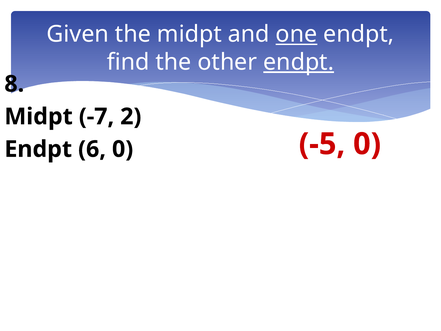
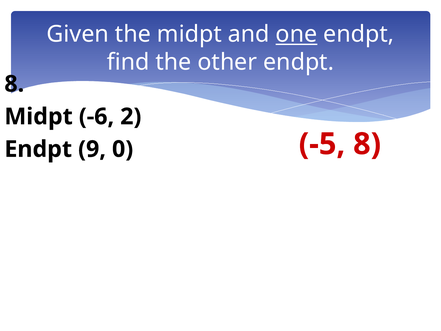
endpt underline: present -> none (299, 62)
-7: -7 -> -6 (96, 117)
6: 6 -> 9 (92, 149)
-5 0: 0 -> 8 (367, 144)
